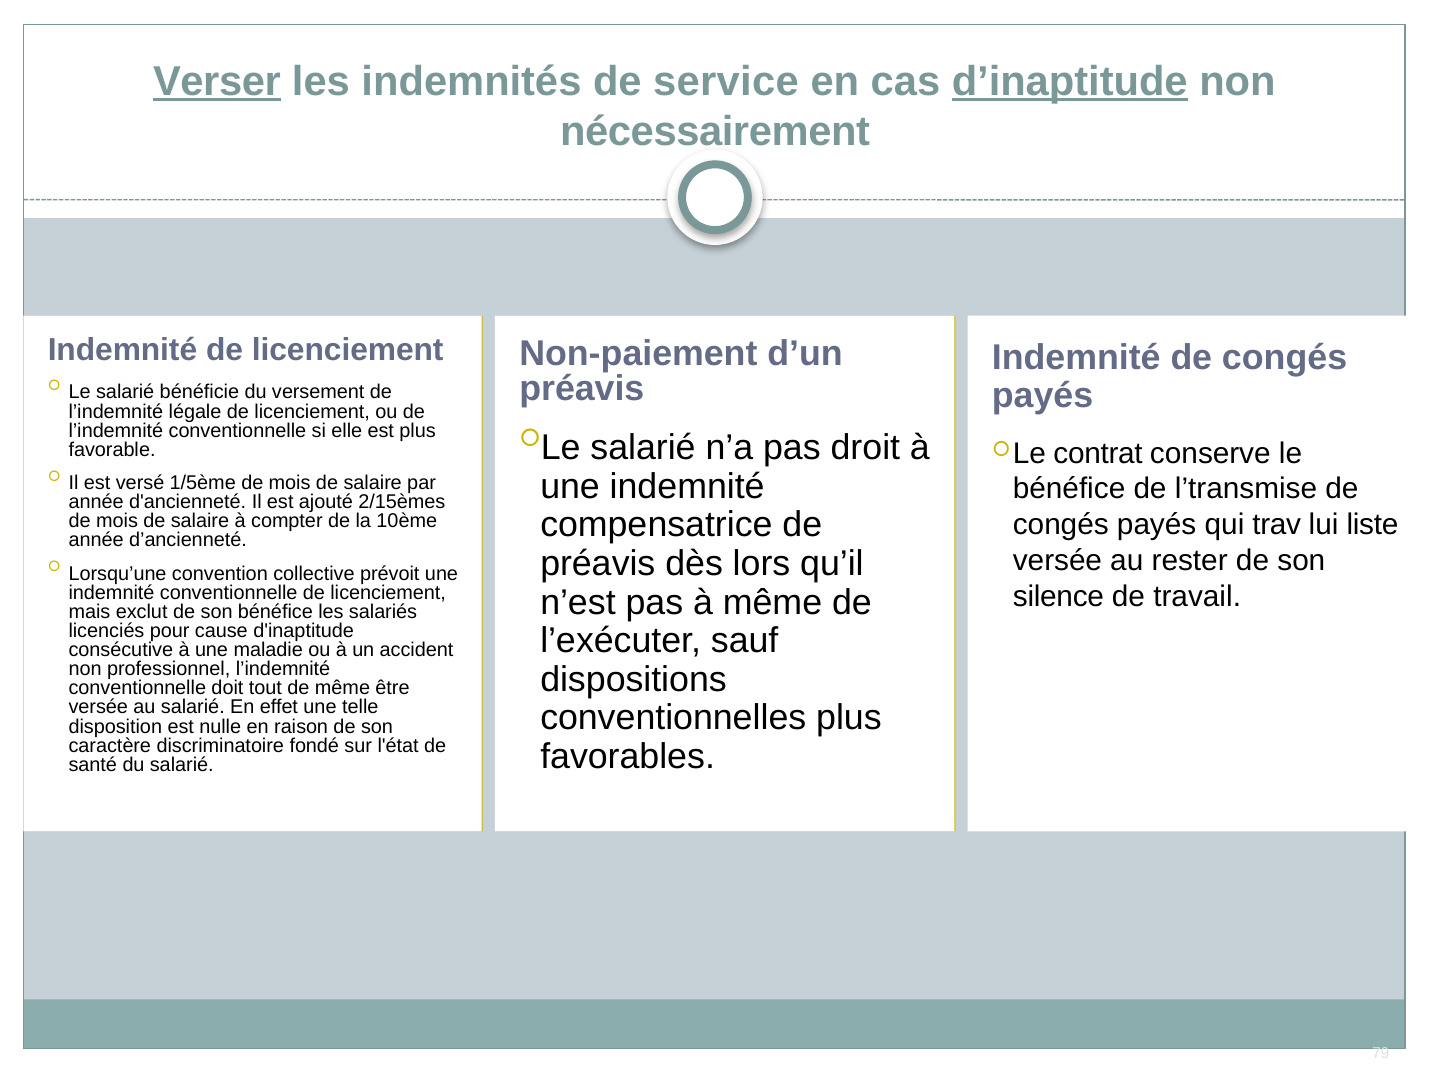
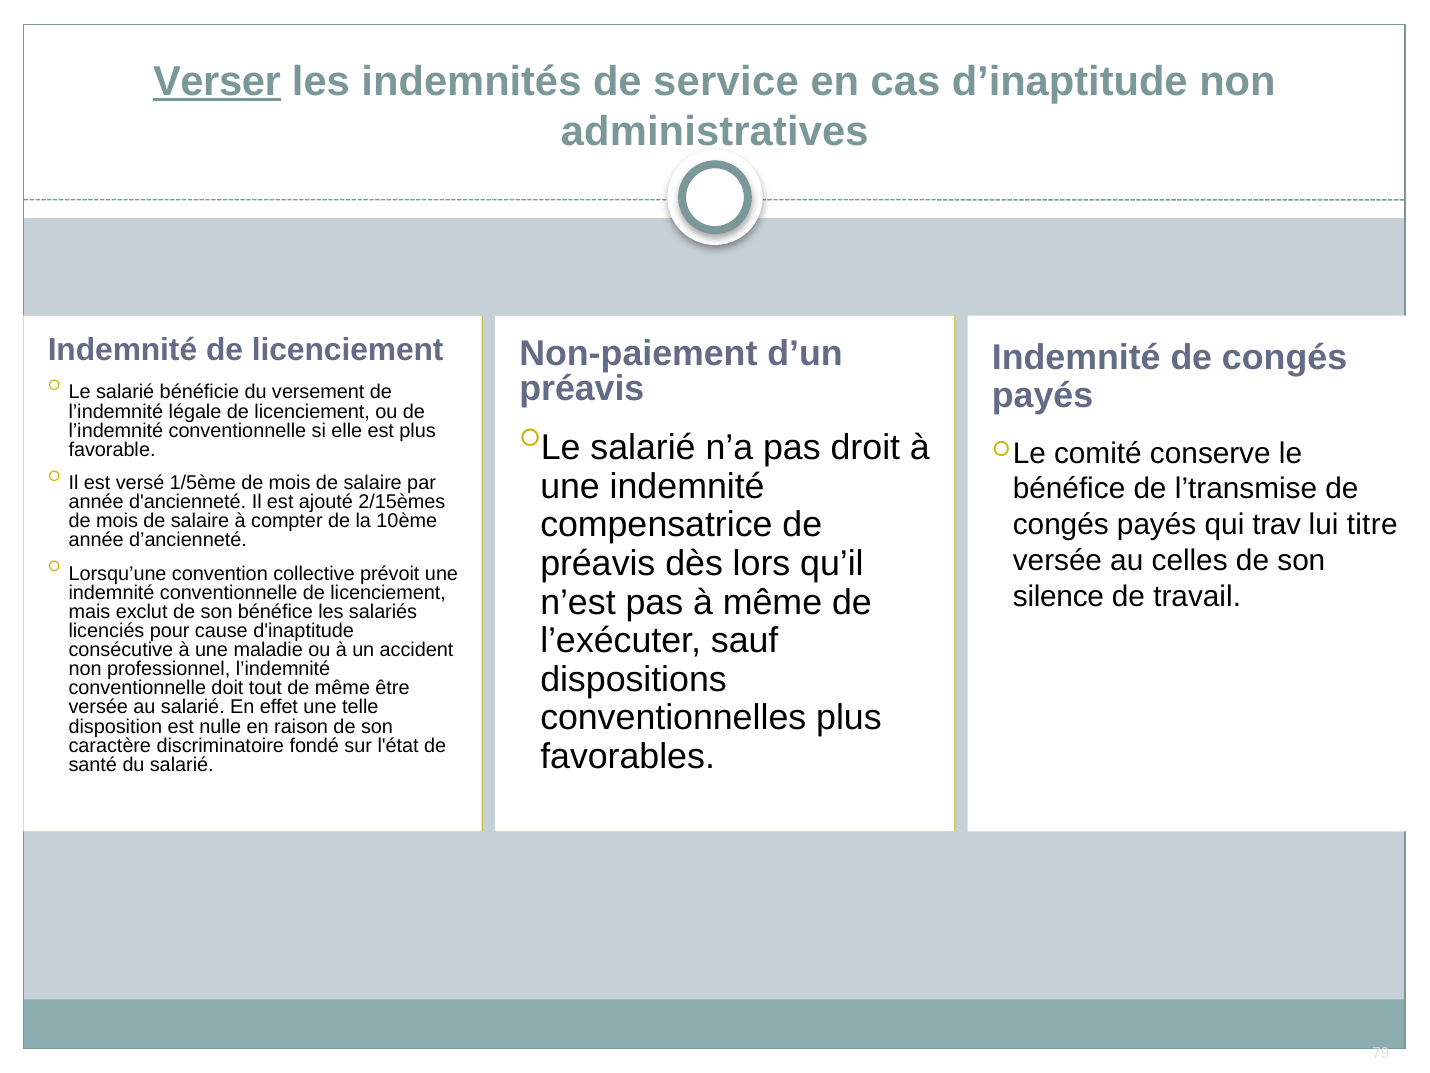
d’inaptitude underline: present -> none (1070, 81)
nécessairement: nécessairement -> administratives (715, 131)
contrat: contrat -> comité (1098, 453)
liste: liste -> titre (1372, 525)
rester: rester -> celles (1190, 560)
